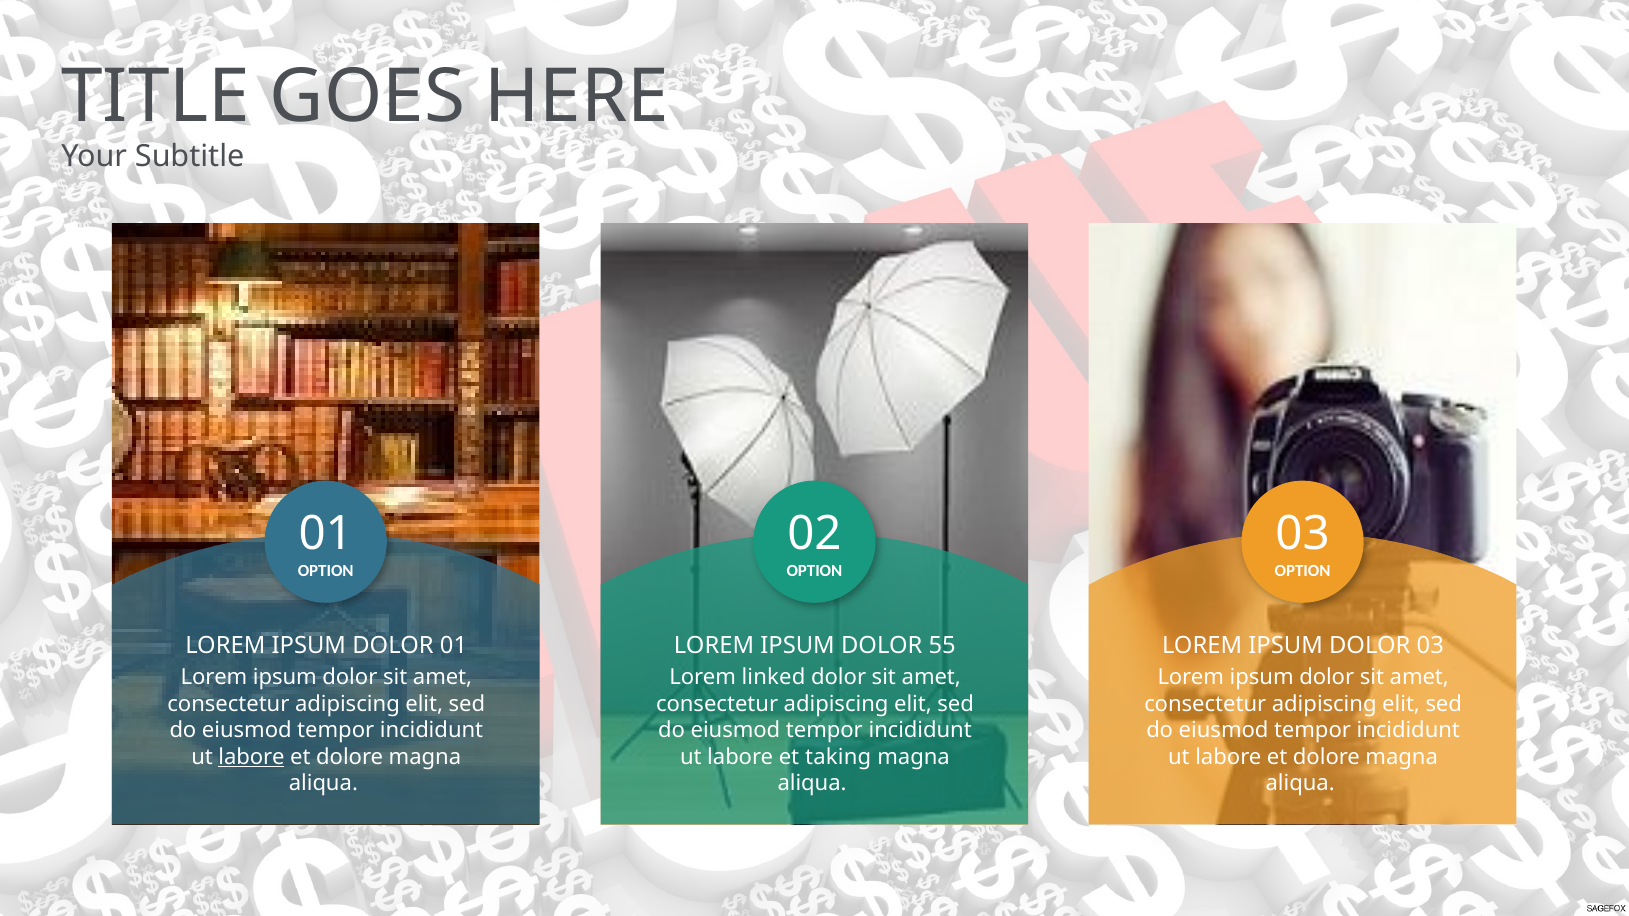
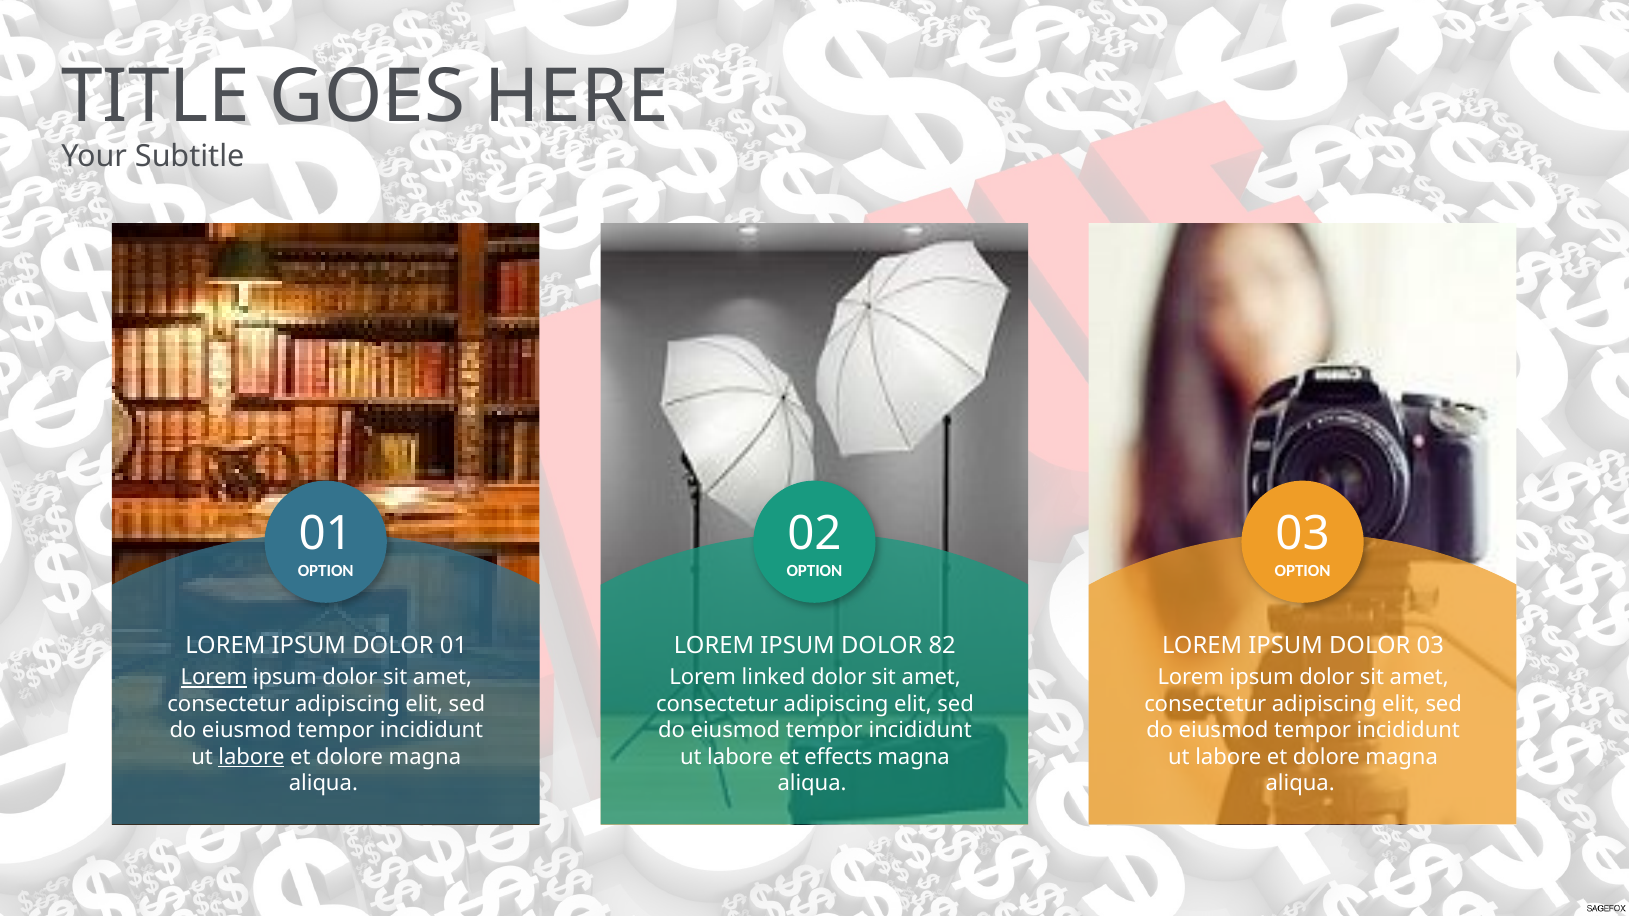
55: 55 -> 82 (942, 646)
Lorem underline: none -> present (214, 678)
taking: taking -> effects (838, 757)
